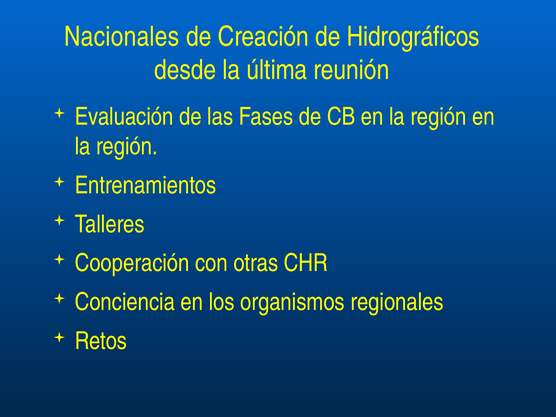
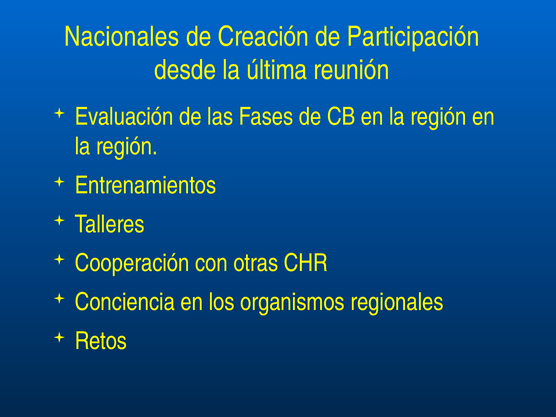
Hidrográficos: Hidrográficos -> Participación (413, 37)
